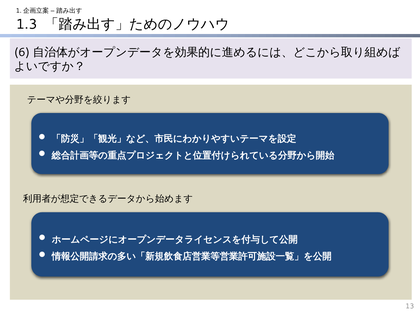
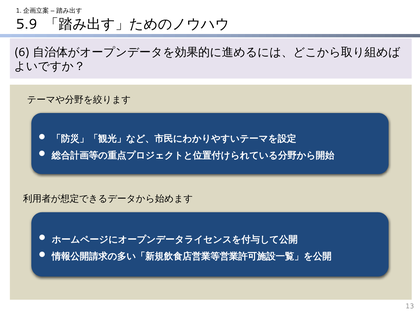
1.3: 1.3 -> 5.9 (27, 24)
